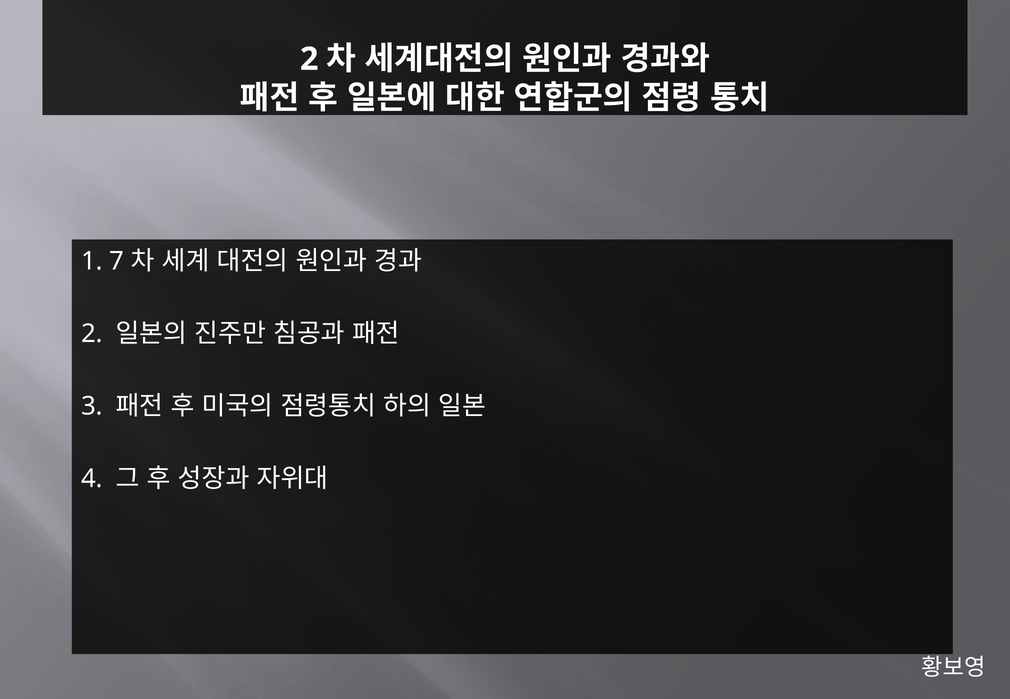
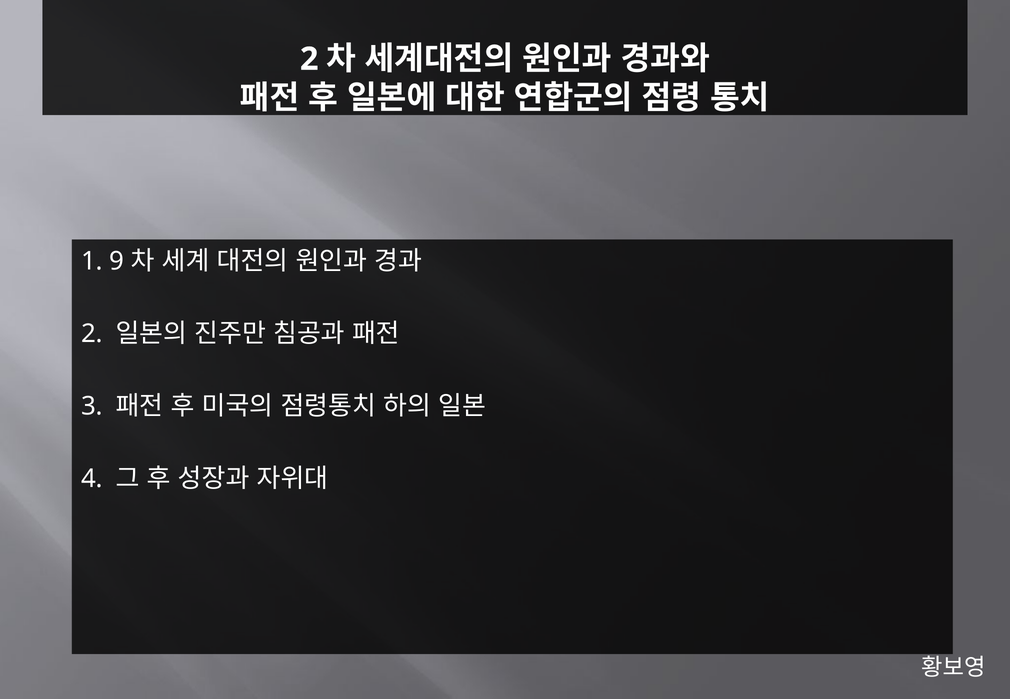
7: 7 -> 9 (117, 261)
